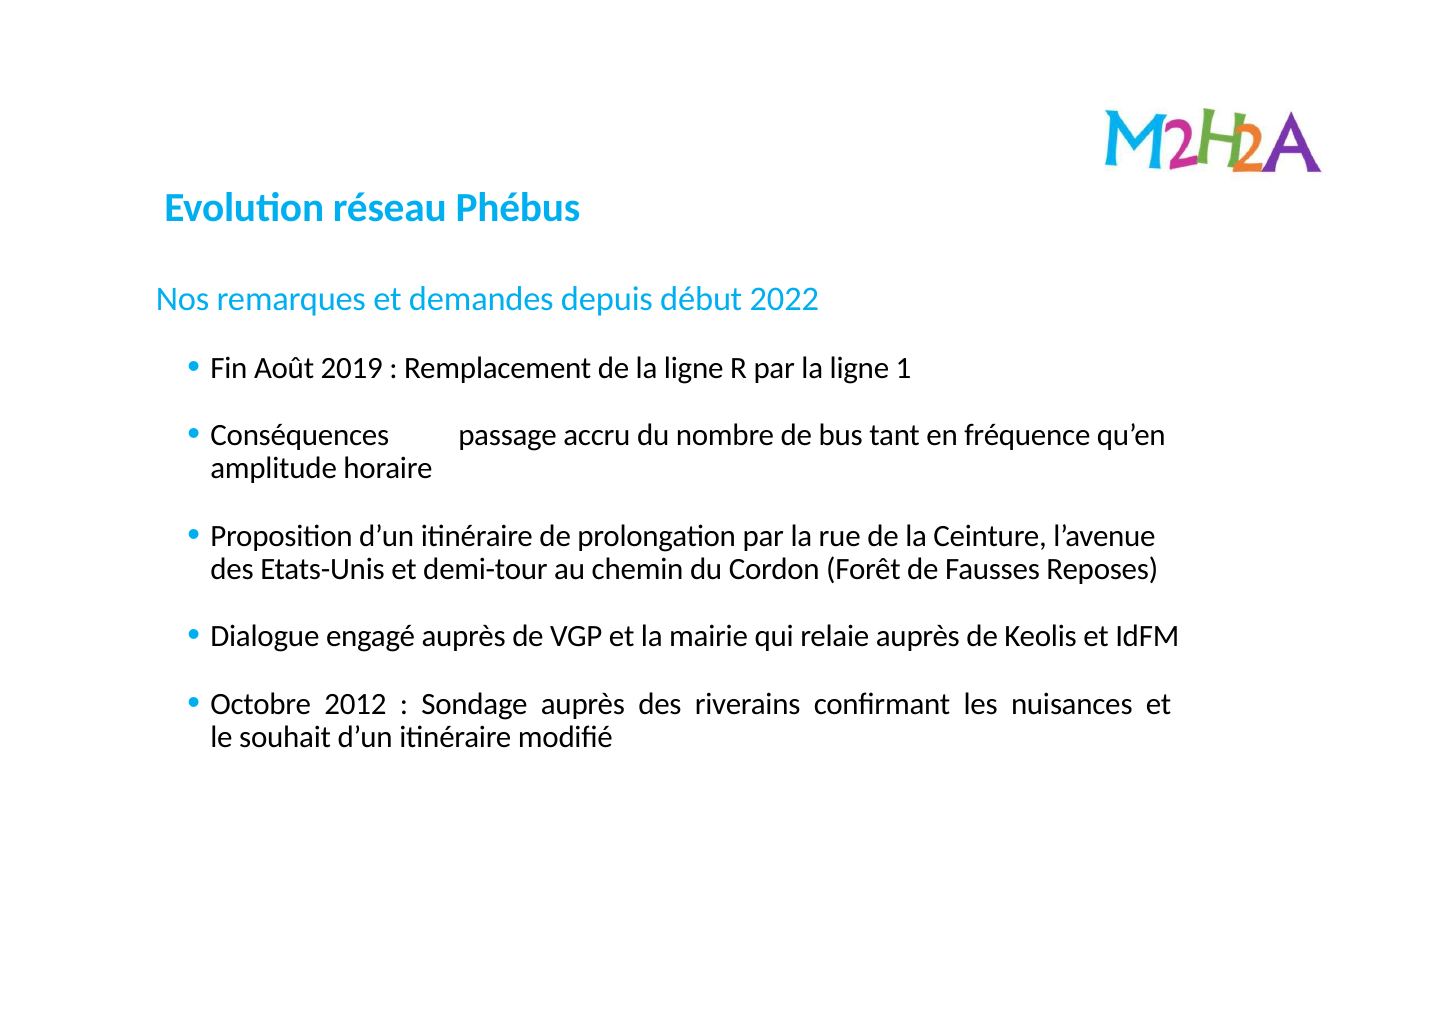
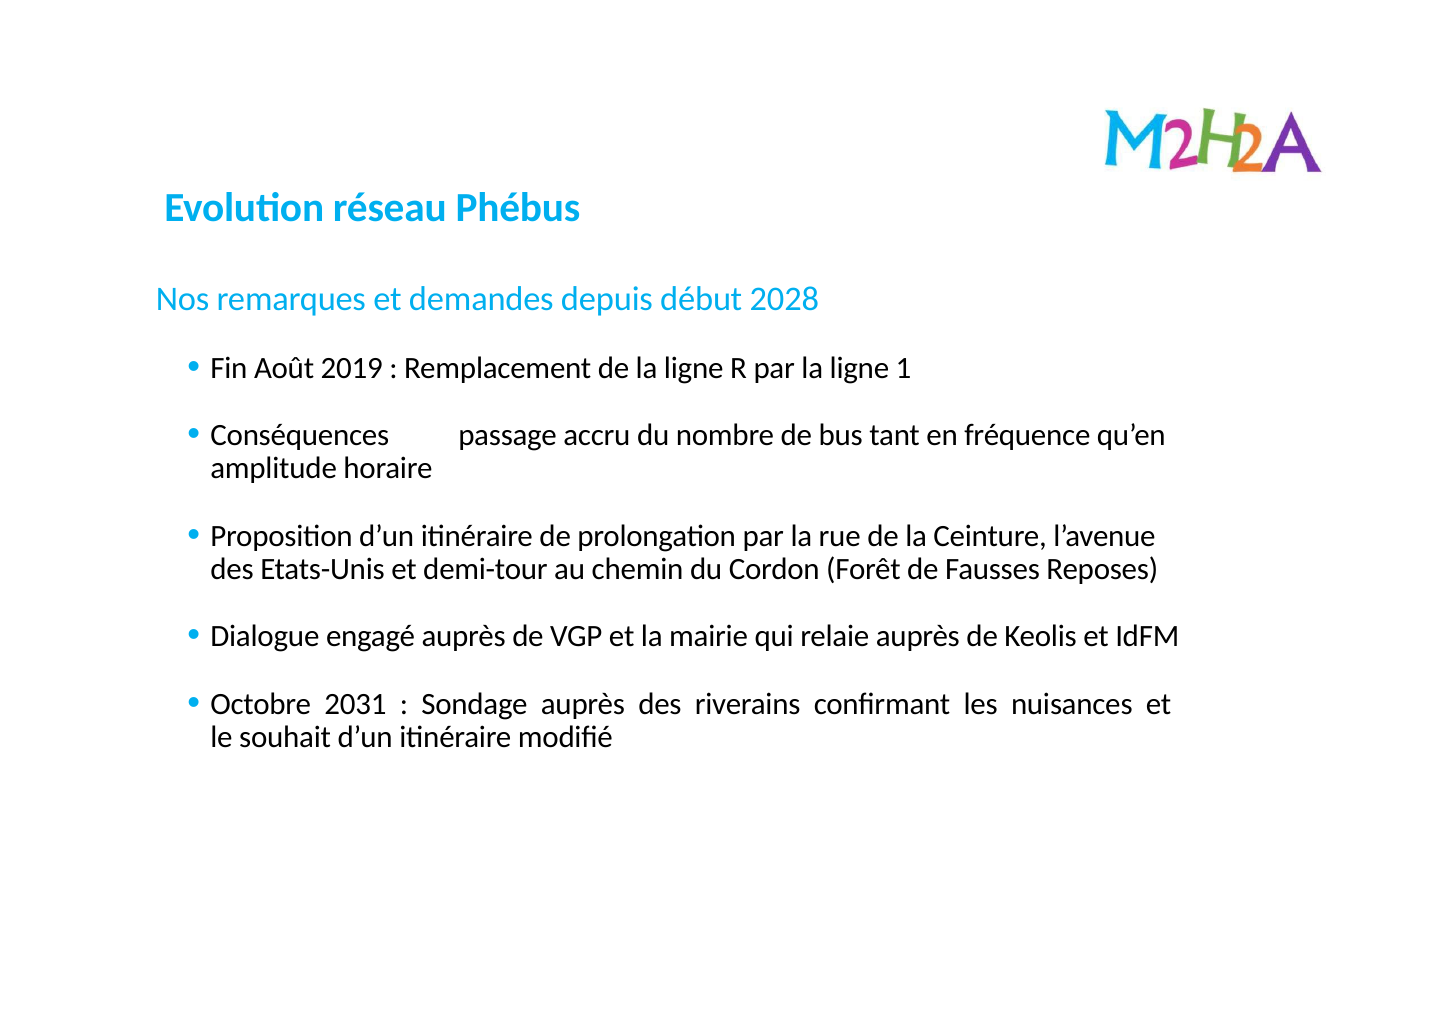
2022: 2022 -> 2028 (784, 299)
2012: 2012 -> 2031 (355, 704)
